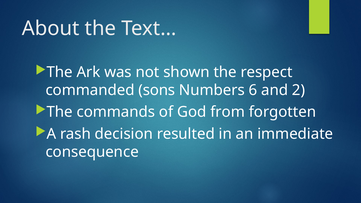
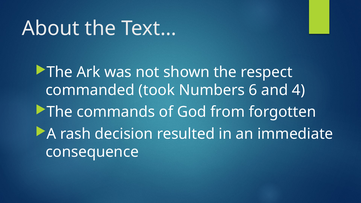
sons: sons -> took (157, 90)
2: 2 -> 4 (299, 90)
